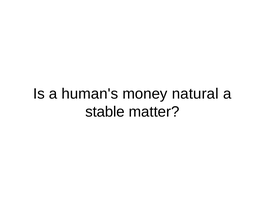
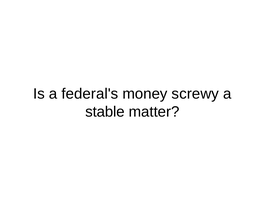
human's: human's -> federal's (90, 94)
natural: natural -> screwy (195, 94)
